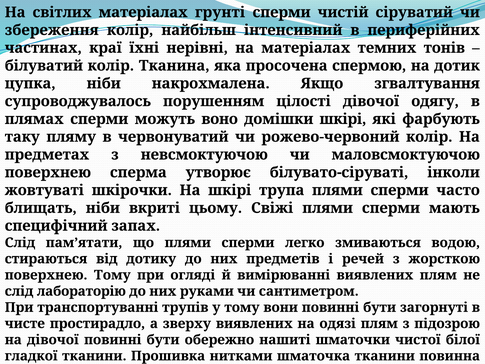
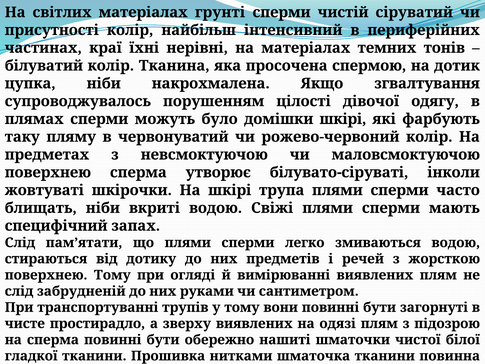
збереження: збереження -> присутності (52, 30)
воно: воно -> було (220, 119)
вкриті цьому: цьому -> водою (216, 208)
лабораторію: лабораторію -> забрудненій (81, 291)
на дівочої: дівочої -> сперма (53, 340)
